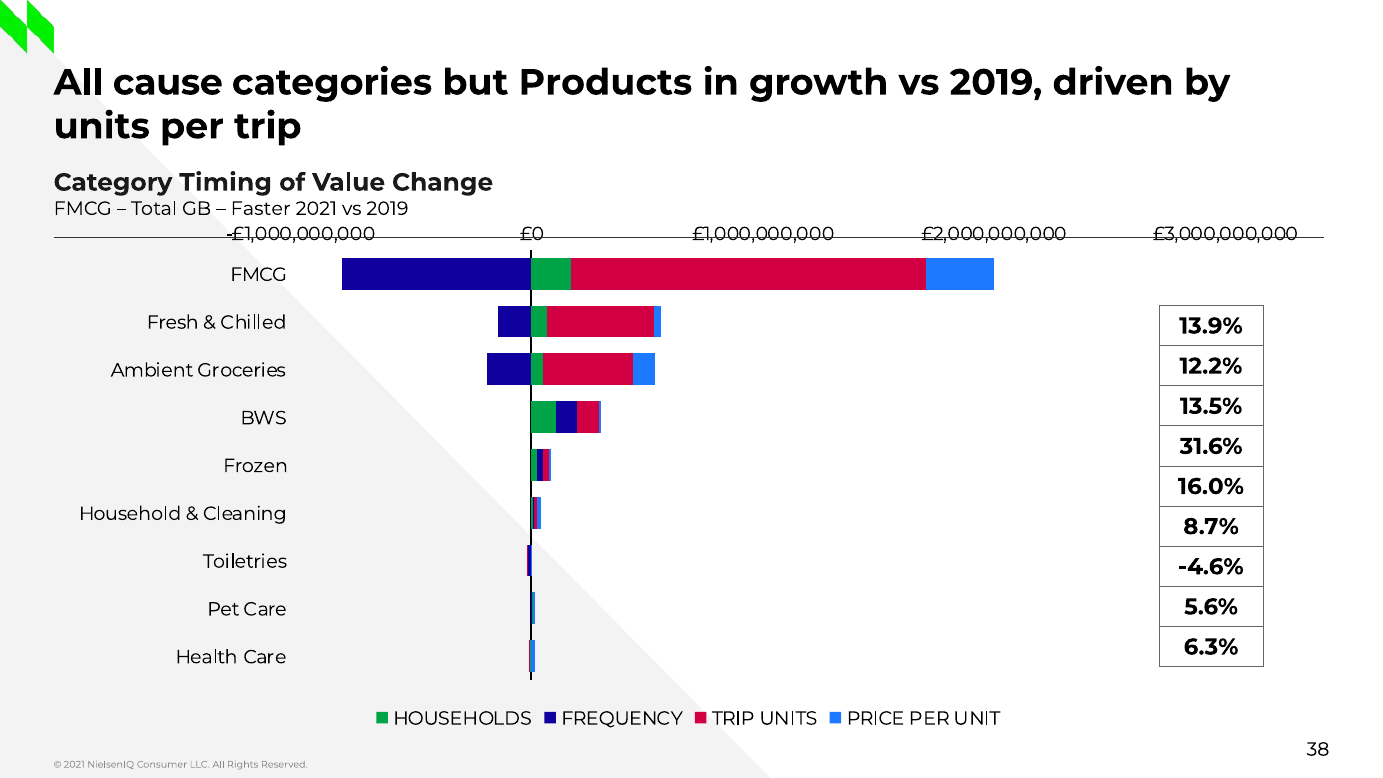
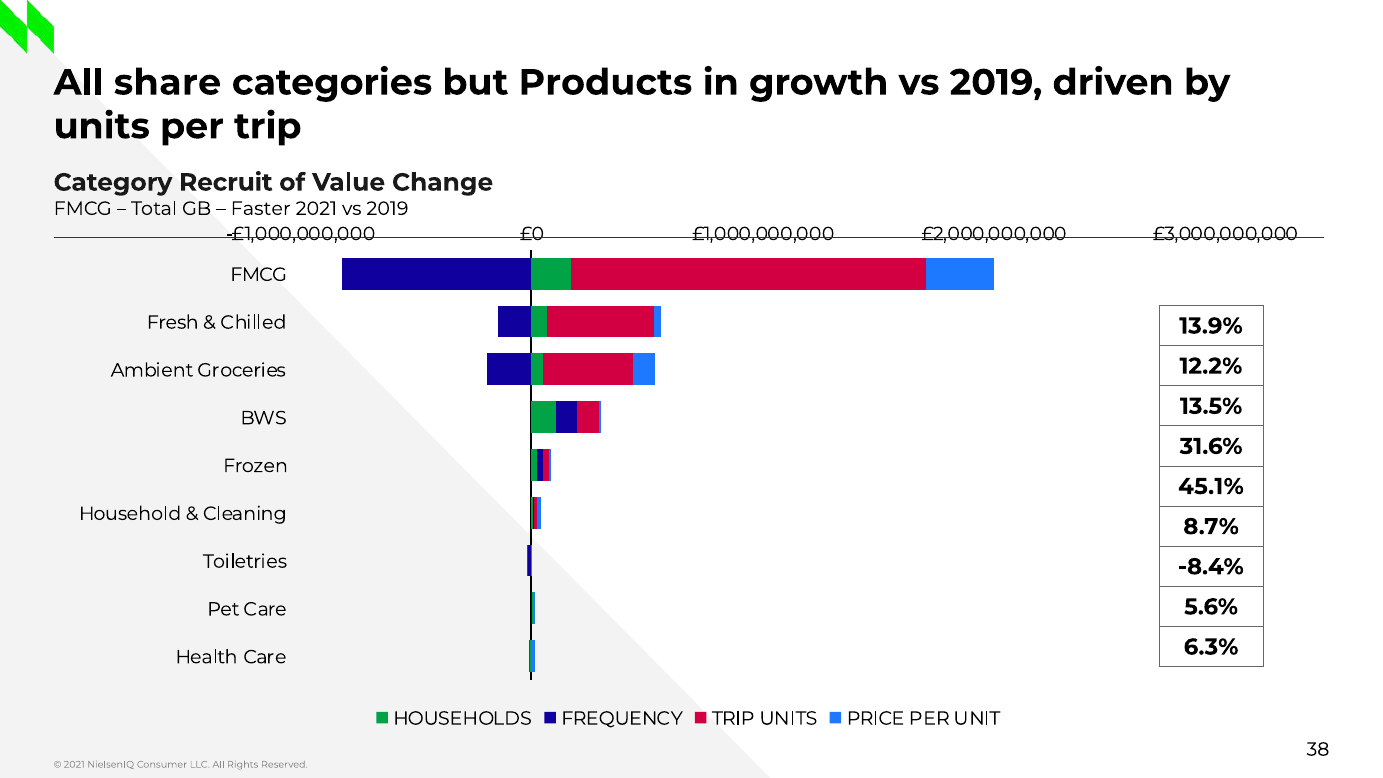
cause: cause -> share (167, 83)
Timing: Timing -> Recruit (226, 182)
16.0%: 16.0% -> 45.1% (1211, 486)
-4.6%: -4.6% -> -8.4% (1211, 567)
